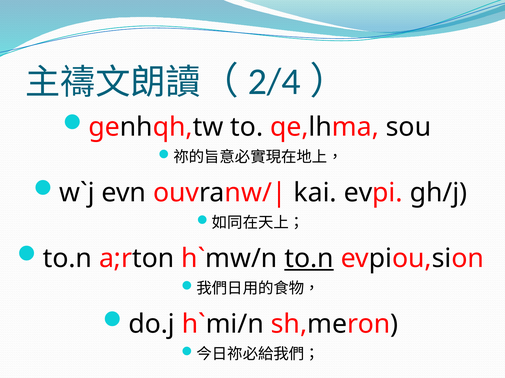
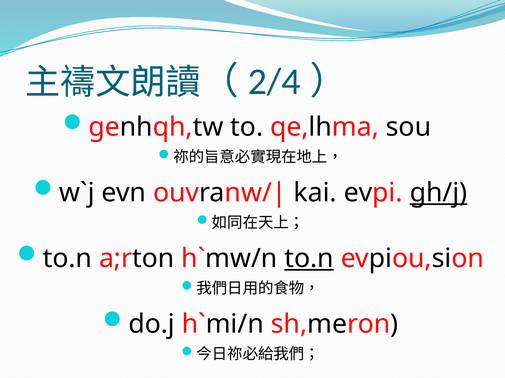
gh/j underline: none -> present (439, 193)
